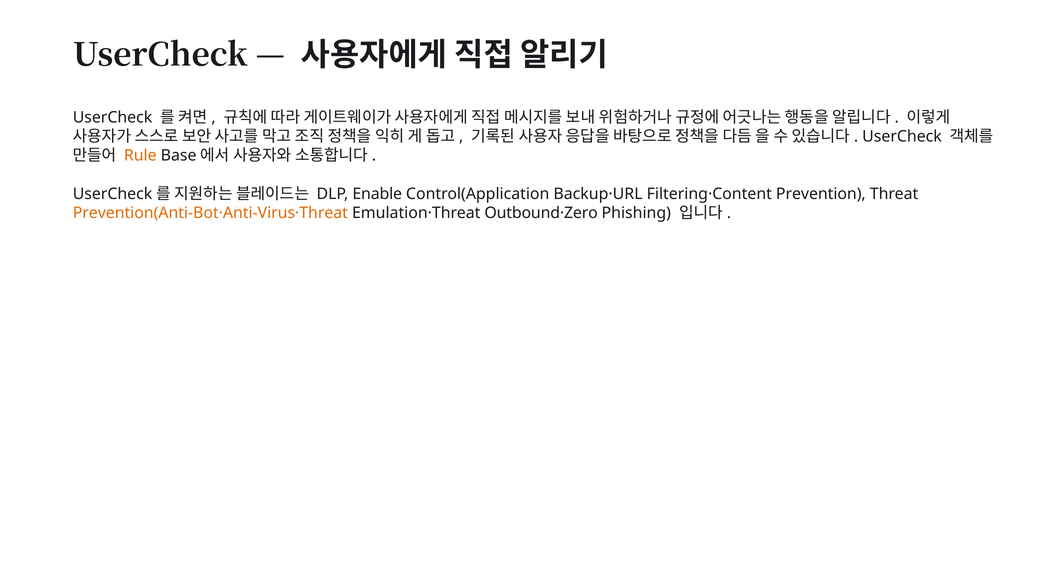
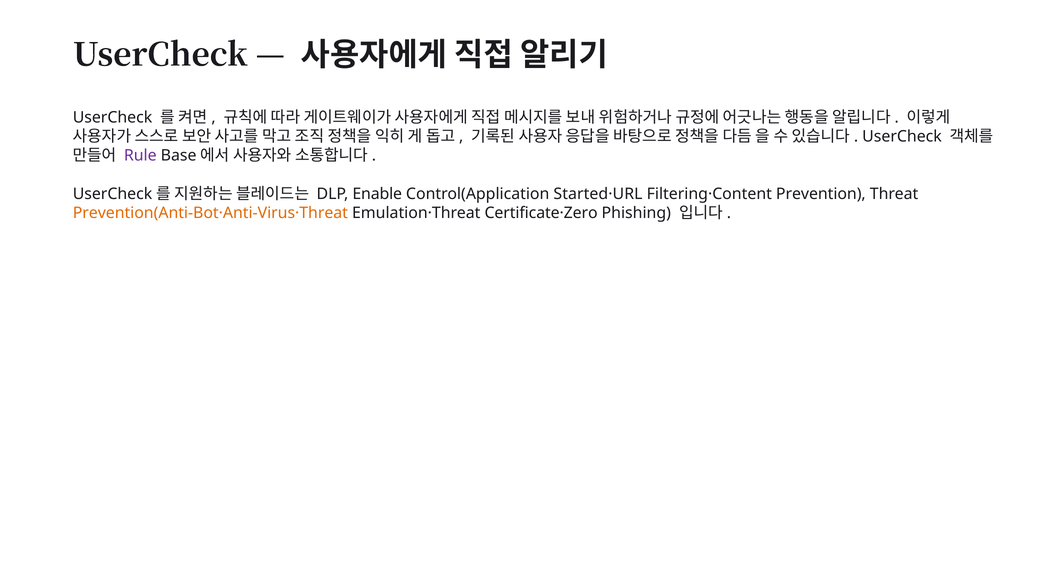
Rule colour: orange -> purple (140, 155)
Backup·URL: Backup·URL -> Started·URL (598, 194)
Outbound·Zero: Outbound·Zero -> Certificate·Zero (541, 213)
